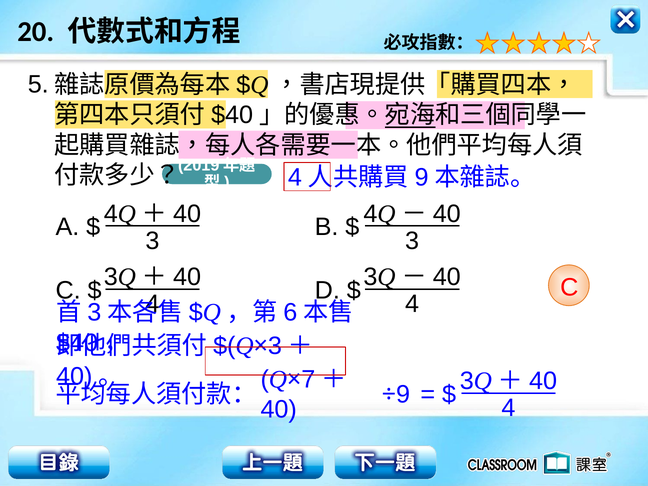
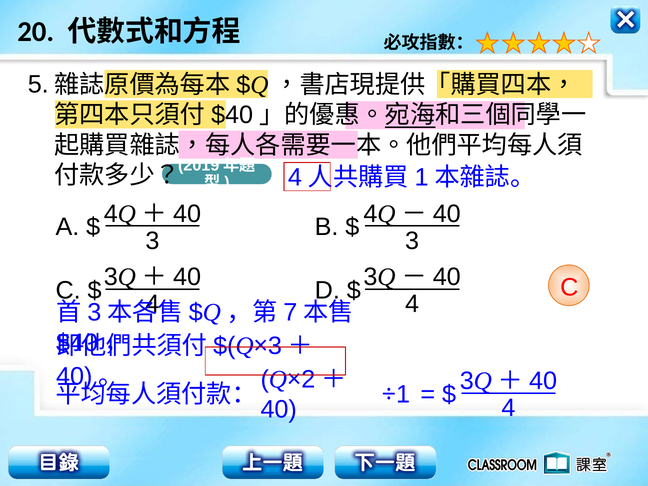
9: 9 -> 1 (422, 177)
6: 6 -> 7 (290, 313)
7: 7 -> 2 (308, 379)
9: 9 -> 1 (403, 394)
